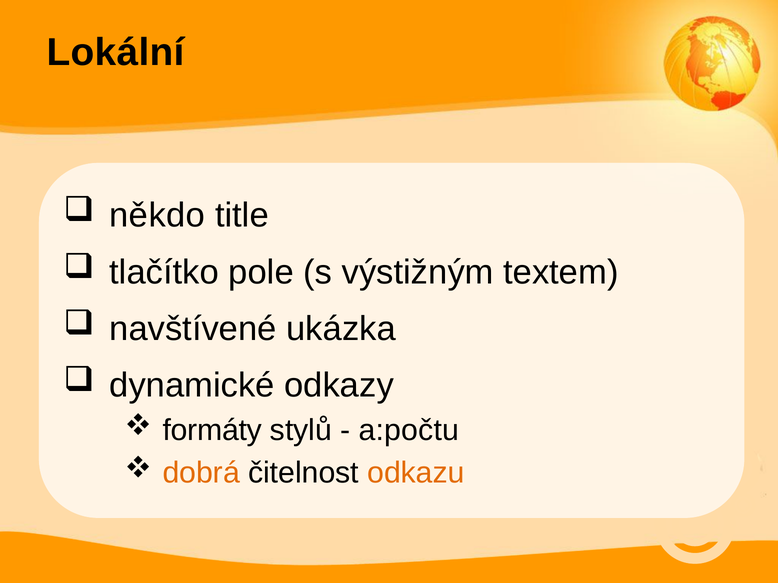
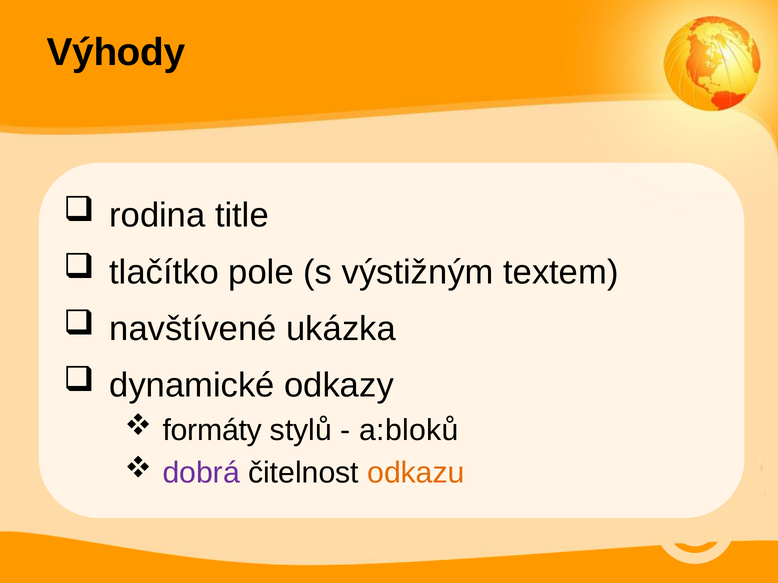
Lokální: Lokální -> Výhody (116, 52)
někdo: někdo -> rodina (157, 216)
a:počtu: a:počtu -> a:bloků (409, 431)
dobrá colour: orange -> purple (201, 473)
